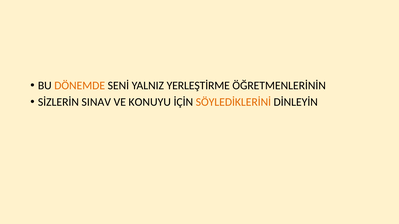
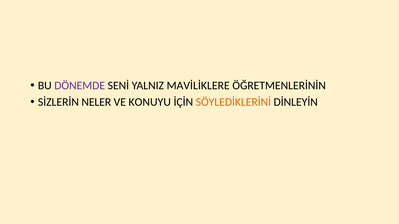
DÖNEMDE colour: orange -> purple (80, 86)
YERLEŞTİRME: YERLEŞTİRME -> MAVİLİKLERE (198, 86)
SINAV: SINAV -> NELER (96, 102)
